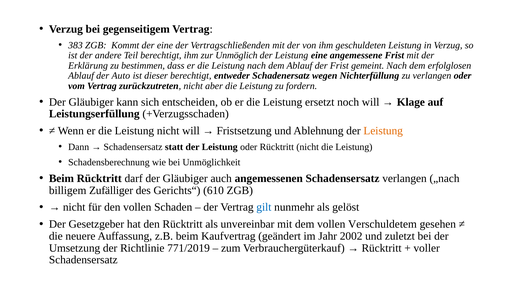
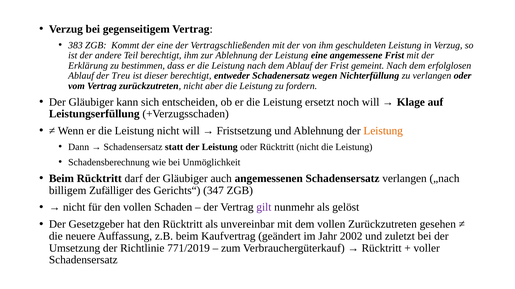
zur Unmöglich: Unmöglich -> Ablehnung (236, 55)
Auto: Auto -> Treu (121, 76)
610: 610 -> 347 (214, 191)
gilt colour: blue -> purple (264, 208)
vollen Verschuldetem: Verschuldetem -> Zurückzutreten (382, 225)
